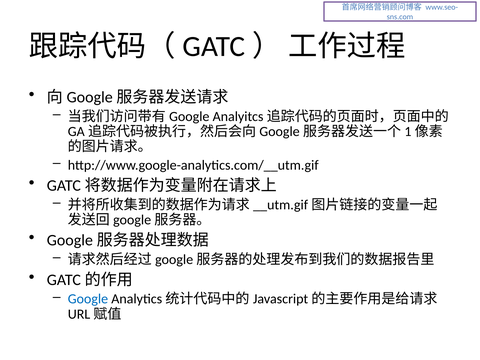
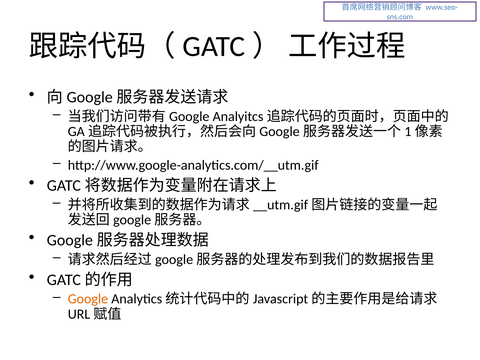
Google colour: blue -> orange (88, 299)
